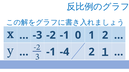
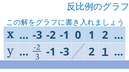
-1 -4: -4 -> -3 (64, 52)
